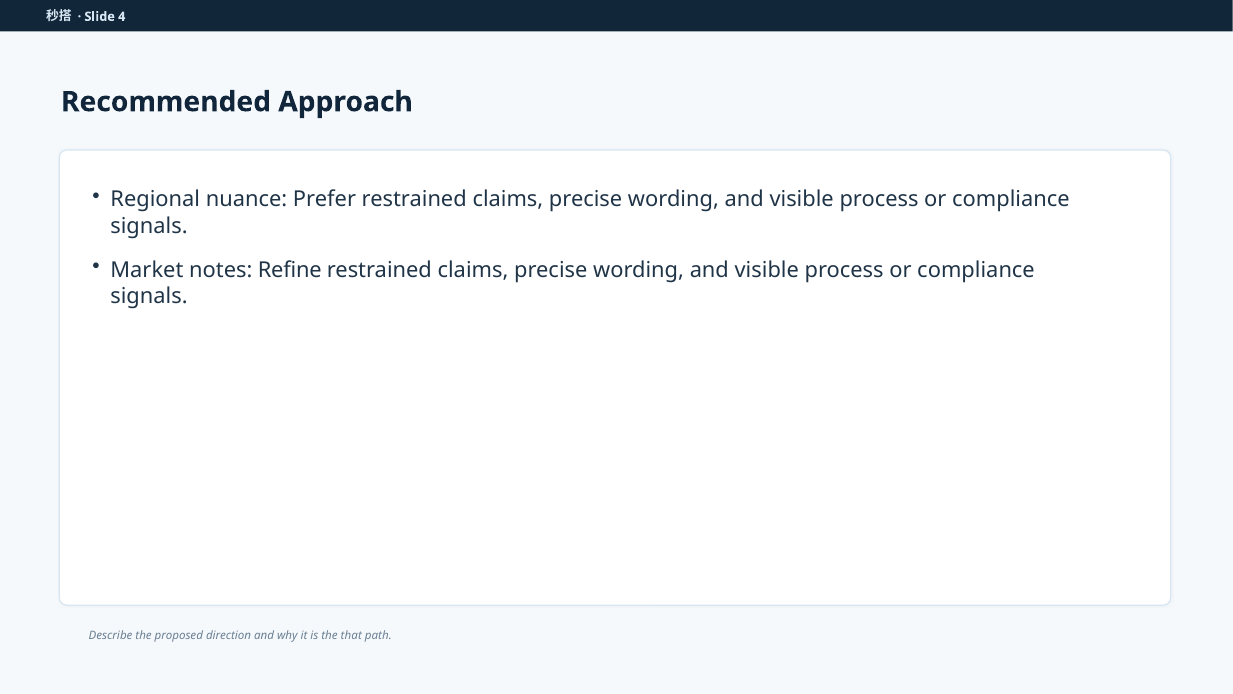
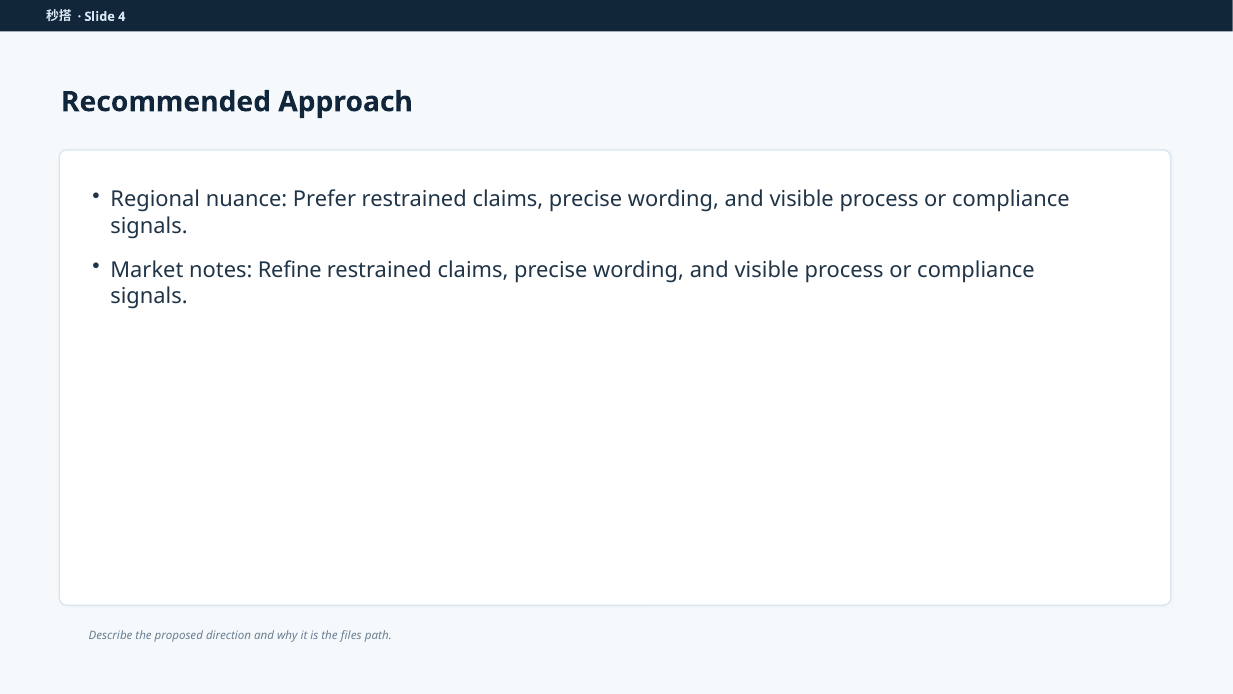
that: that -> files (351, 635)
